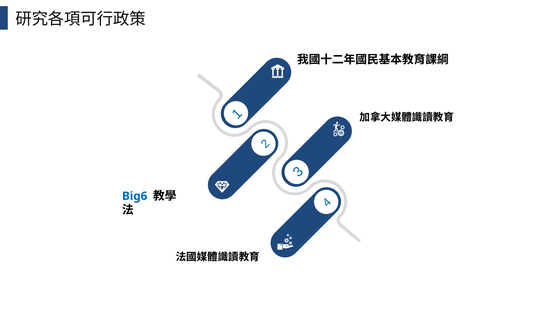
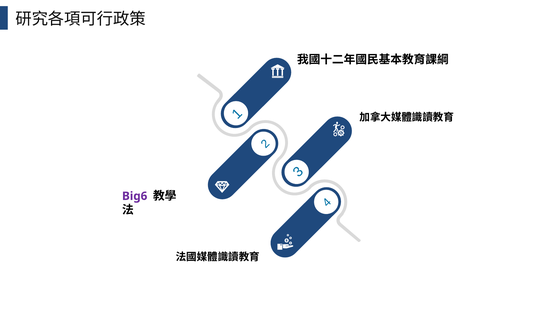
Big6 colour: blue -> purple (135, 196)
